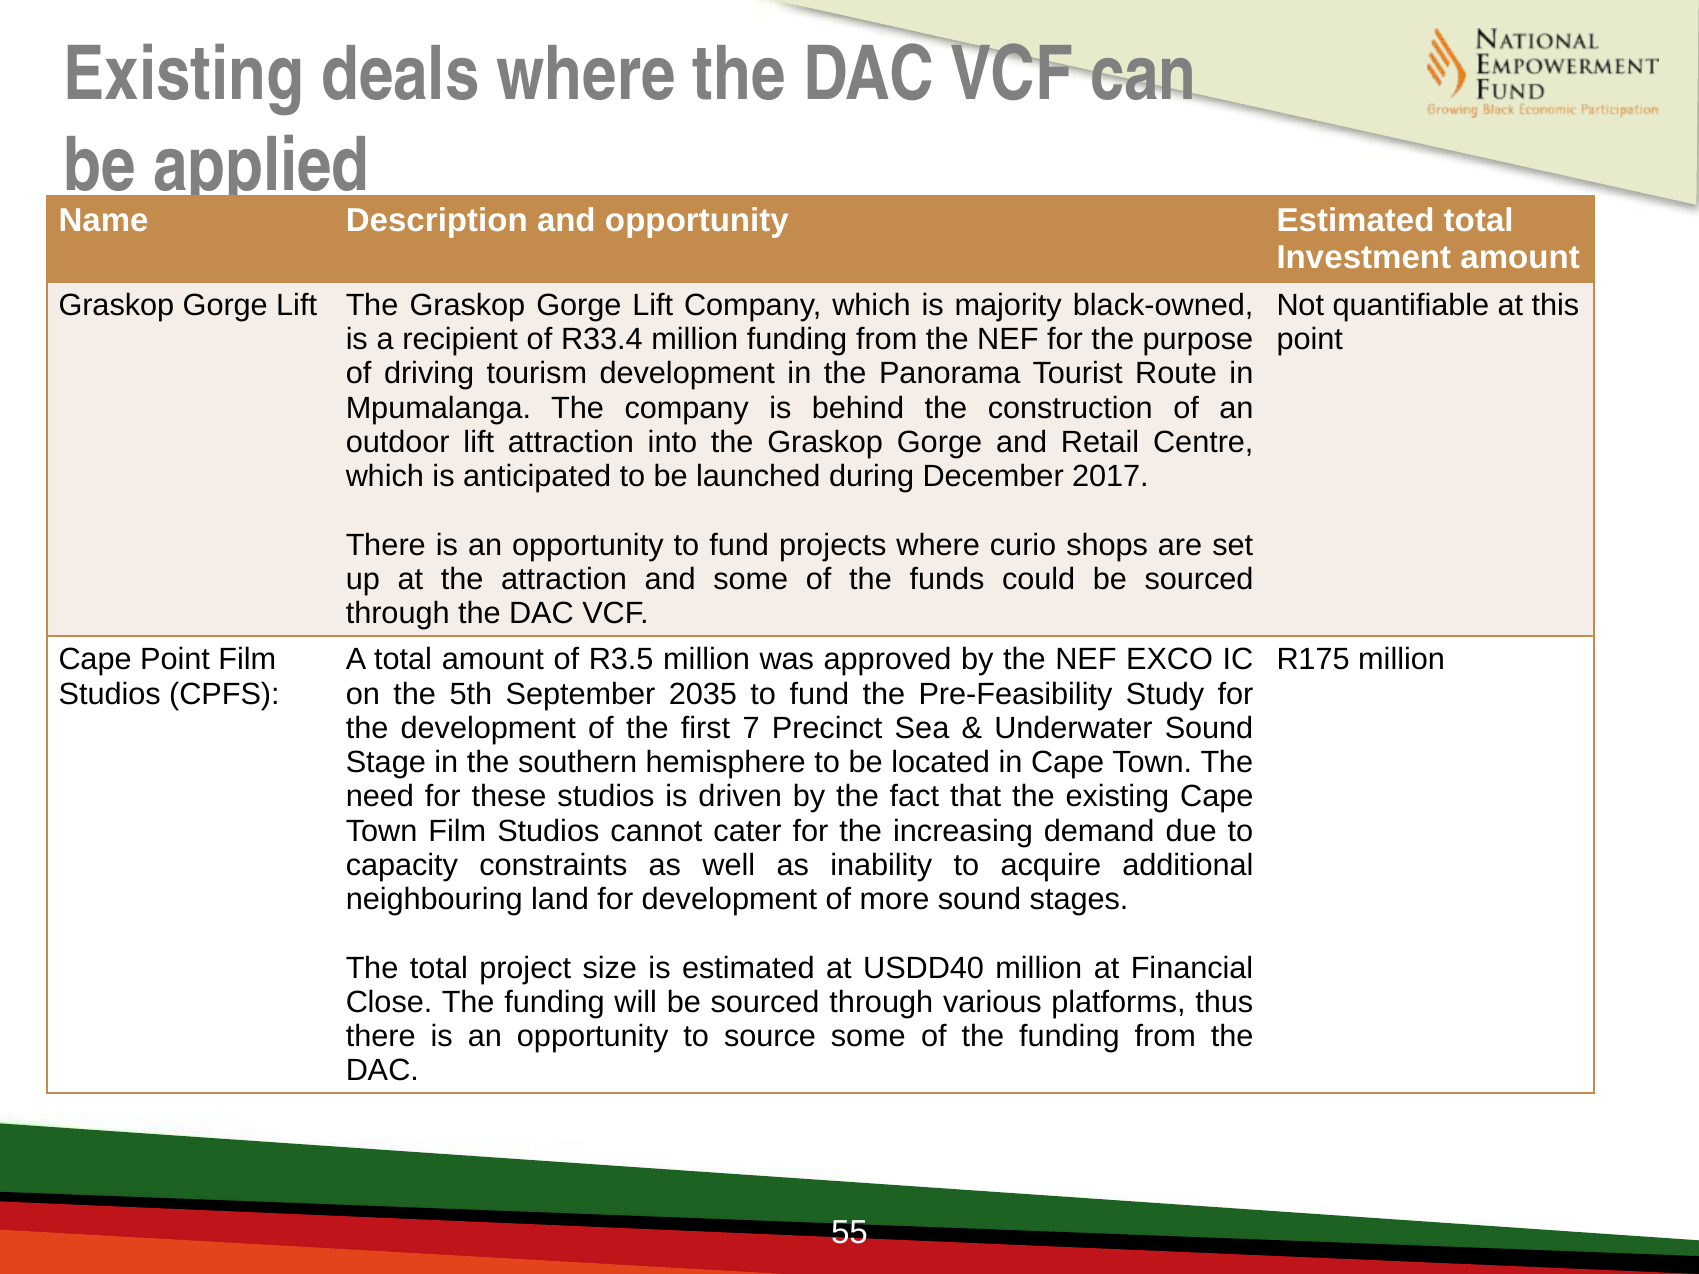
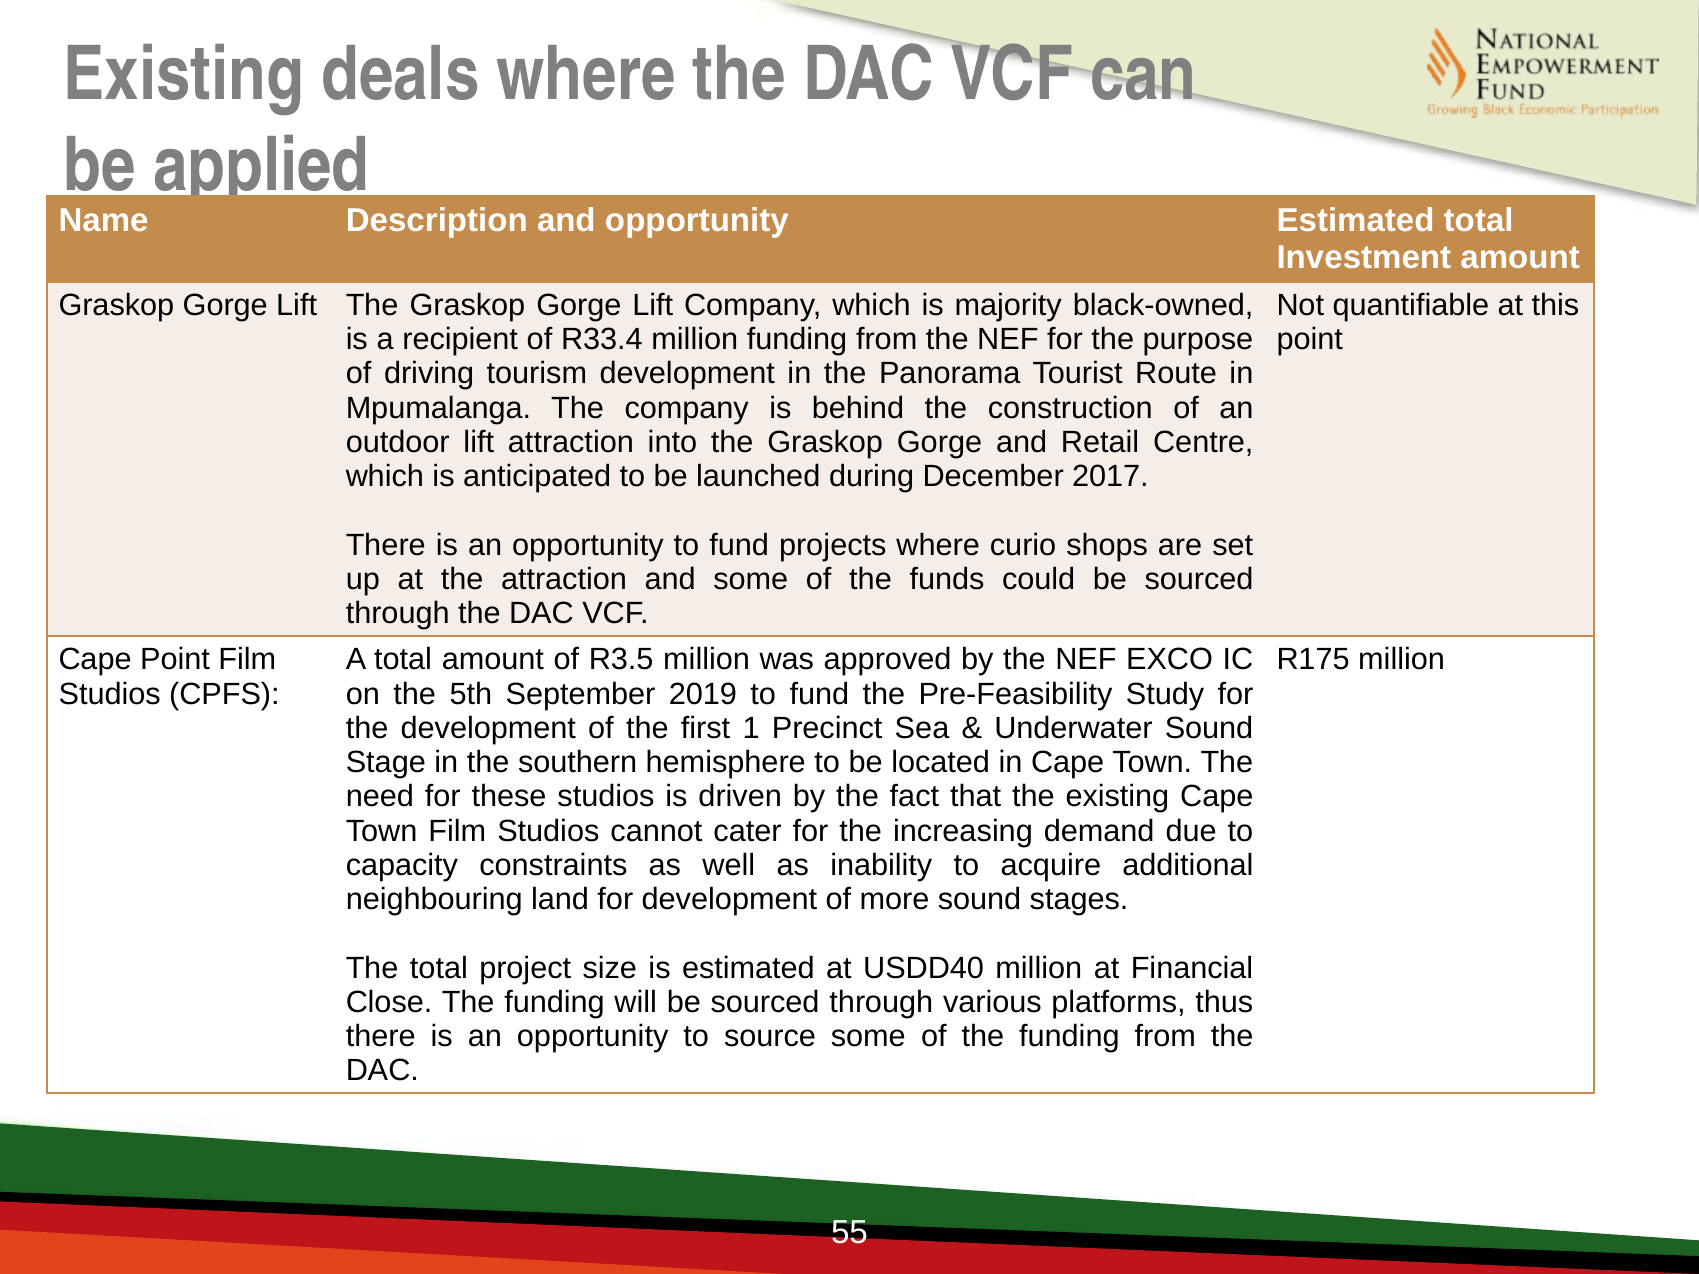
2035: 2035 -> 2019 (703, 694)
7: 7 -> 1 (751, 728)
